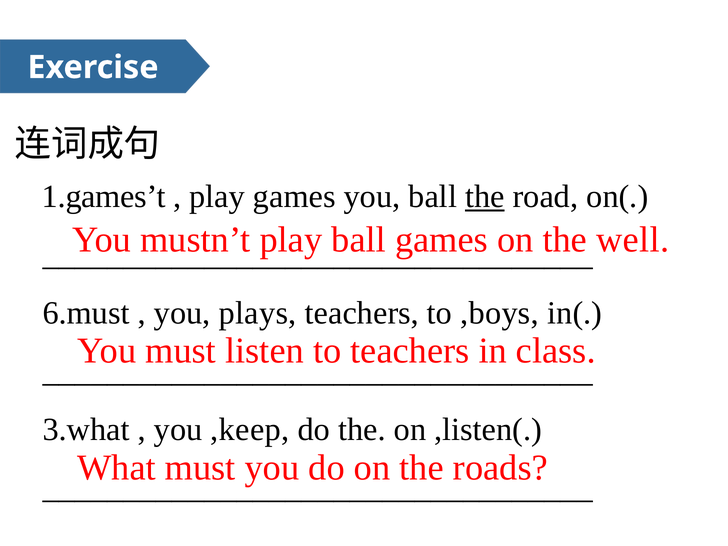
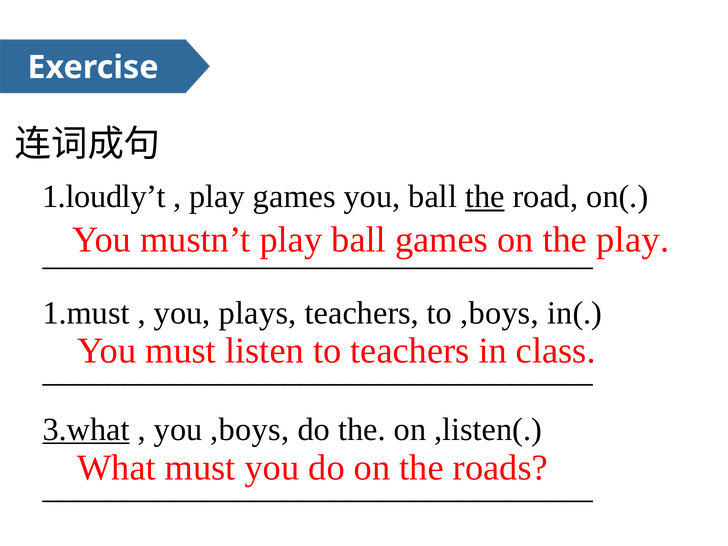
1.games’t: 1.games’t -> 1.loudly’t (104, 196)
well: well -> play (633, 239)
6.must: 6.must -> 1.must (86, 313)
3.what underline: none -> present (86, 429)
you ,keep: ,keep -> ,boys (250, 429)
